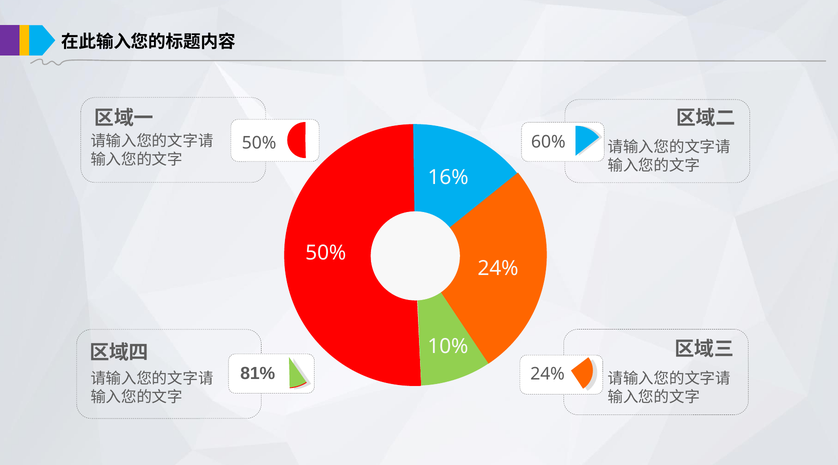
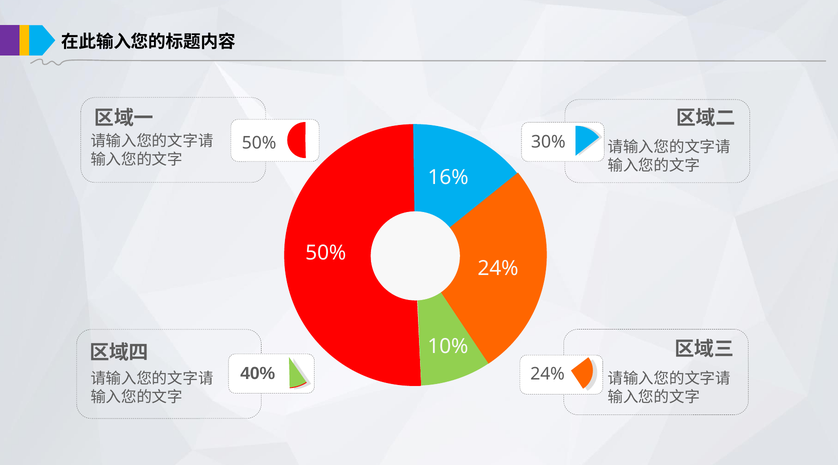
60%: 60% -> 30% (548, 142)
81%: 81% -> 40% (258, 374)
